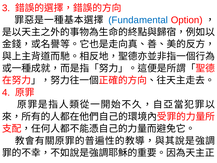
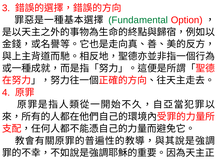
Fundamental colour: blue -> green (138, 20)
